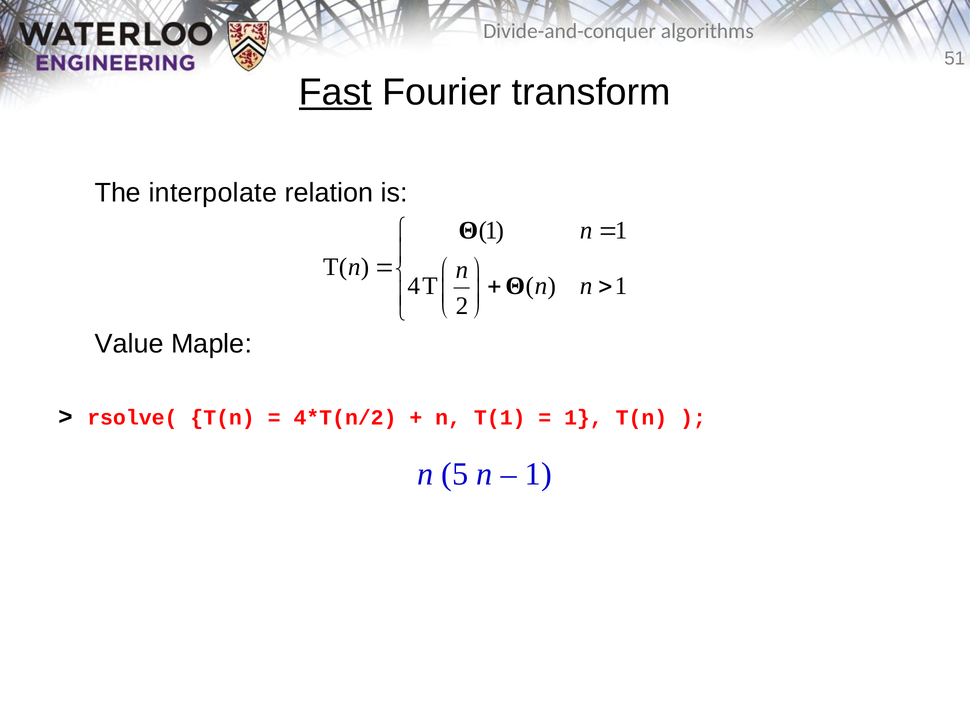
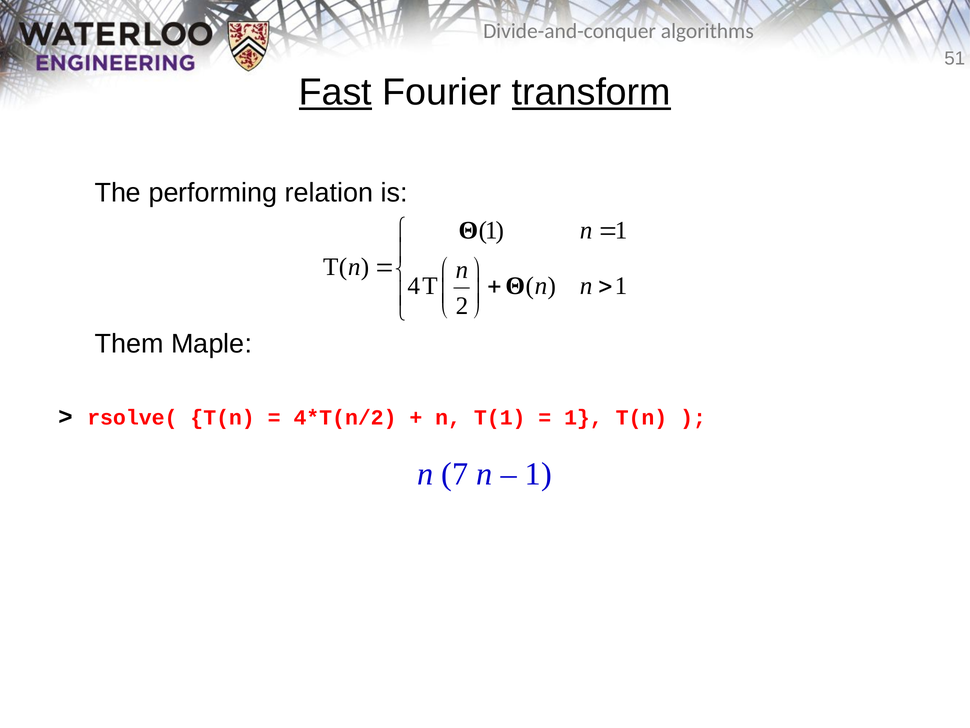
transform underline: none -> present (591, 92)
interpolate: interpolate -> performing (213, 193)
Value: Value -> Them (129, 344)
5: 5 -> 7 (455, 474)
